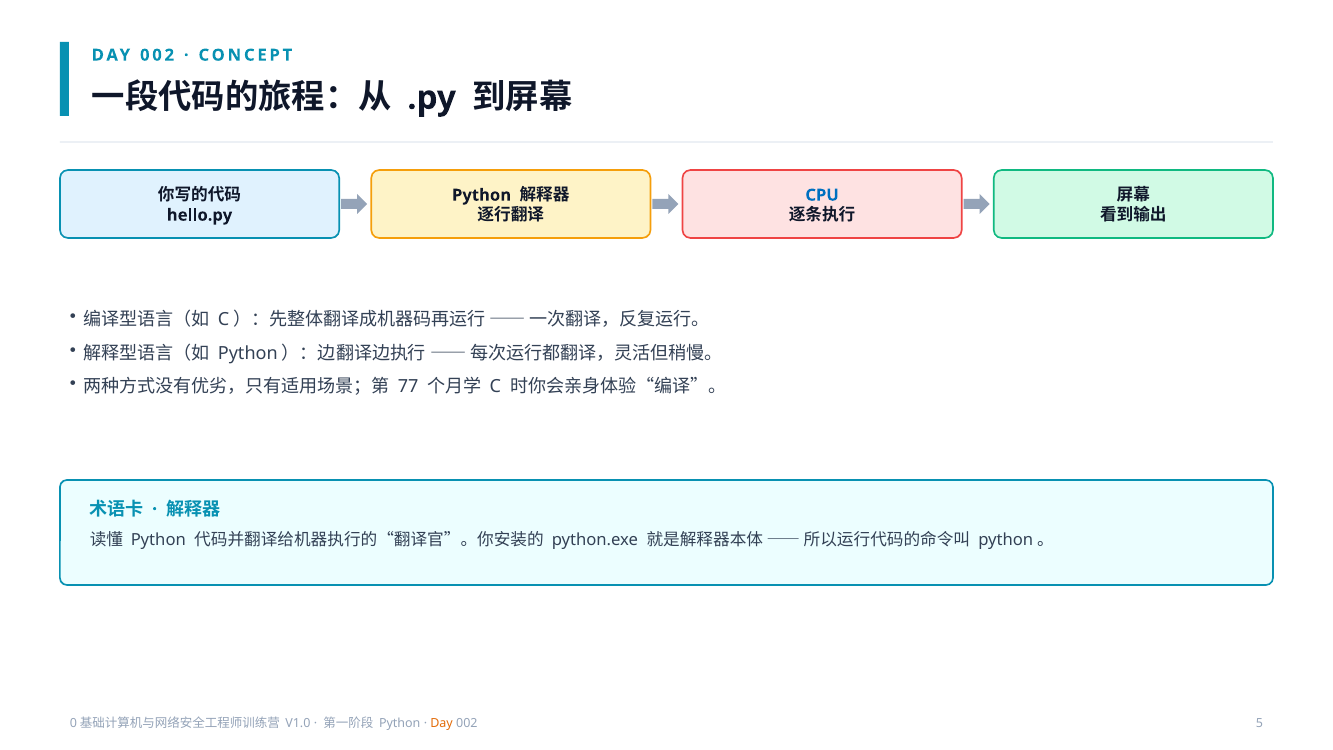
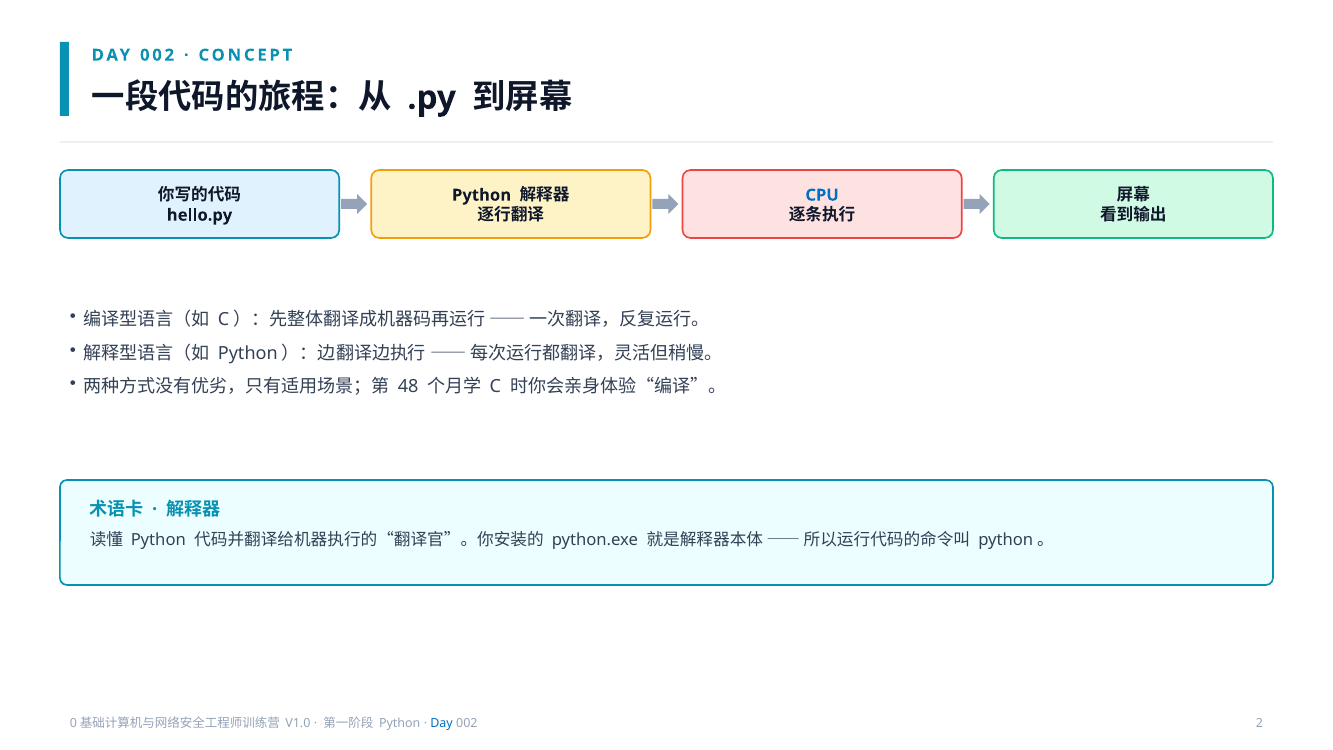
77: 77 -> 48 (408, 386)
Day colour: orange -> blue (442, 724)
5: 5 -> 2 (1259, 724)
